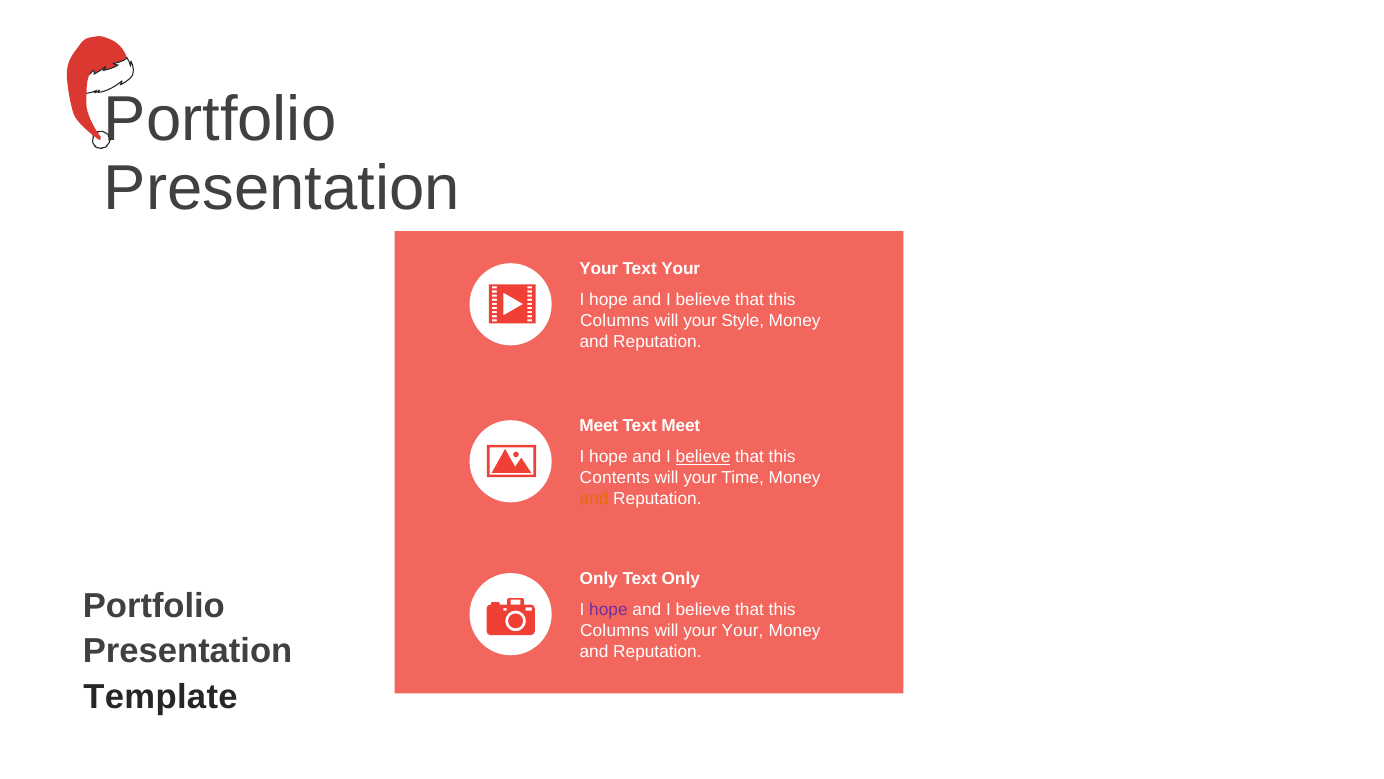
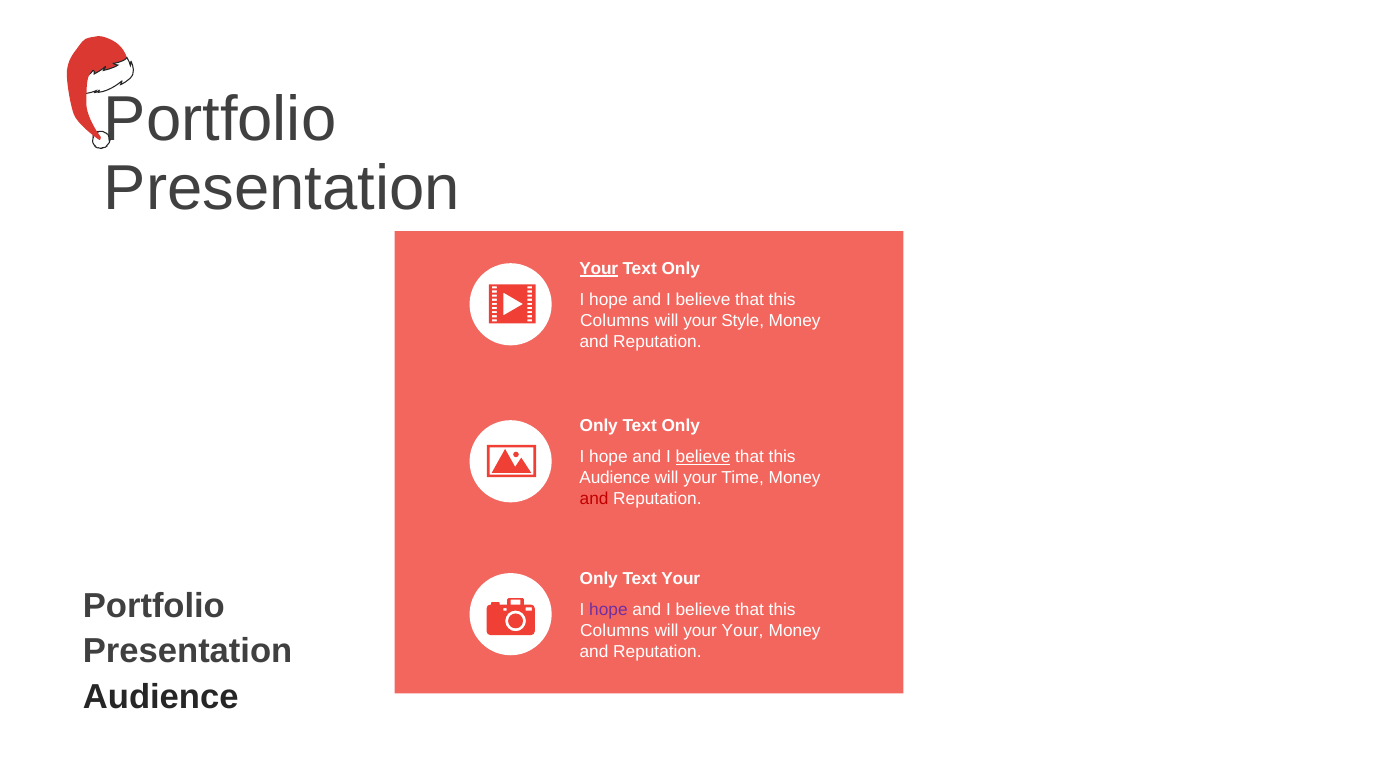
Your underline: none -> present (599, 268)
Your: Your -> Only (681, 268)
Meet: Meet -> Only (599, 425)
Meet: Meet -> Only (681, 425)
Contents: Contents -> Audience (615, 477)
and colour: orange -> red (594, 498)
Text Only: Only -> Your (681, 578)
Template: Template -> Audience (161, 697)
